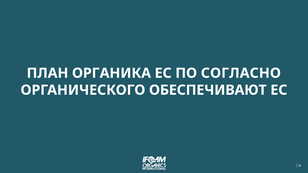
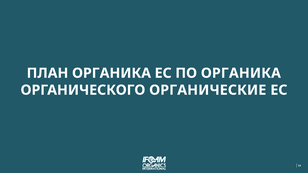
ПО СОГЛАСНО: СОГЛАСНО -> ОРГАНИКА (241, 73)
ОБЕСПЕЧИВАЮТ: ОБЕСПЕЧИВАЮТ -> ОРГАНИЧЕСКИЕ (208, 90)
